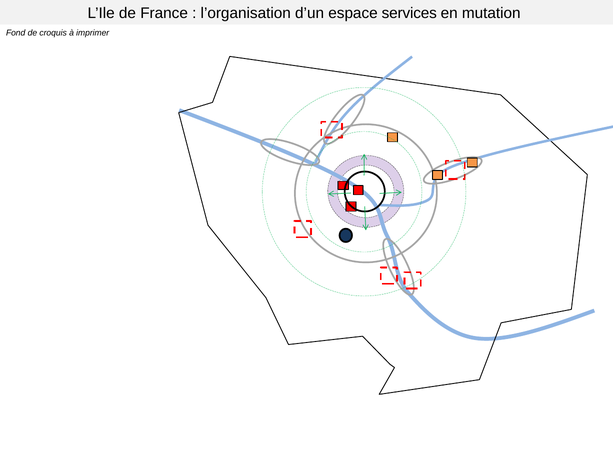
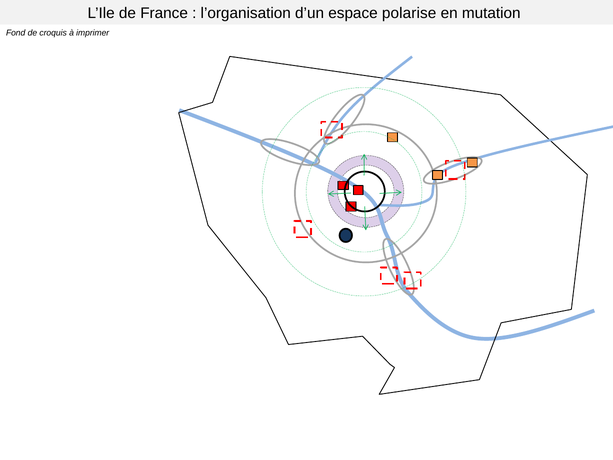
services: services -> polarise (409, 13)
